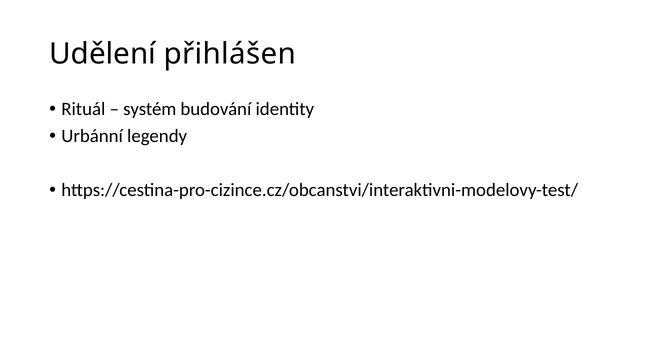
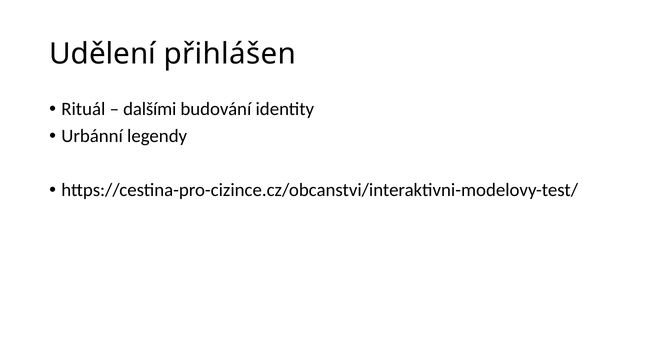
systém: systém -> dalšími (150, 109)
